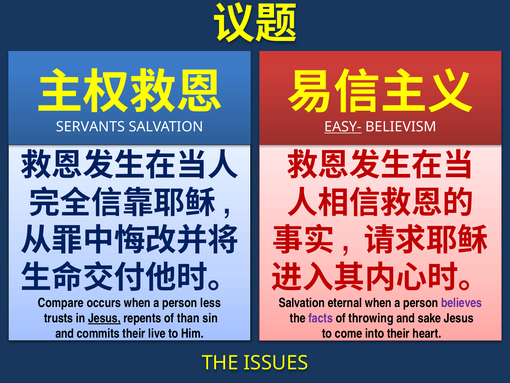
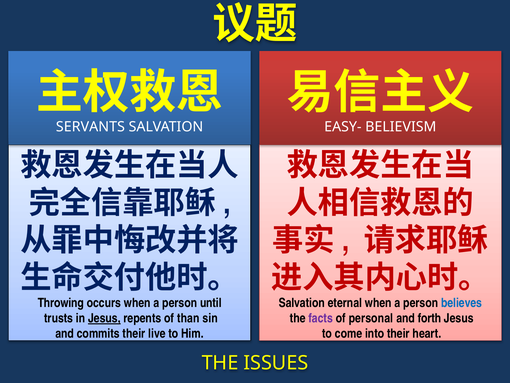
EASY- underline: present -> none (343, 127)
Compare: Compare -> Throwing (61, 303)
less: less -> until (211, 303)
believes colour: purple -> blue (462, 303)
throwing: throwing -> personal (371, 318)
sake: sake -> forth (430, 318)
